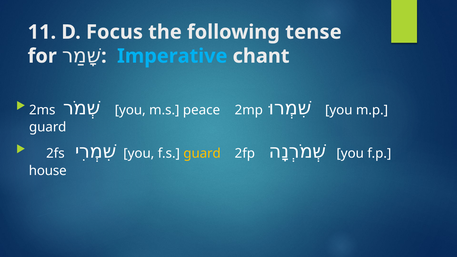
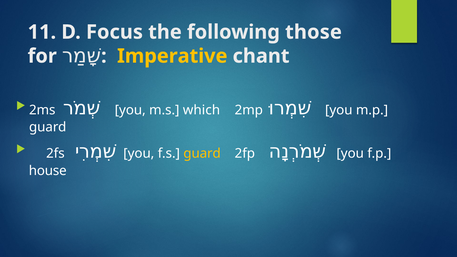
tense: tense -> those (313, 32)
Imperative colour: light blue -> yellow (172, 56)
peace: peace -> which (202, 110)
